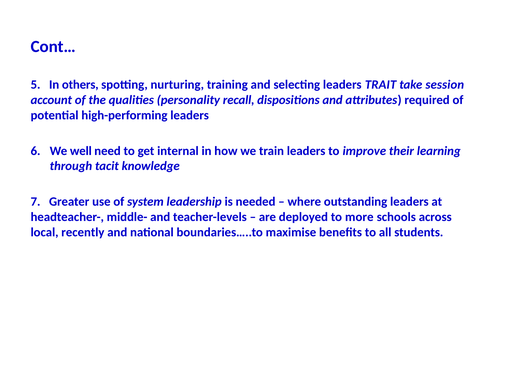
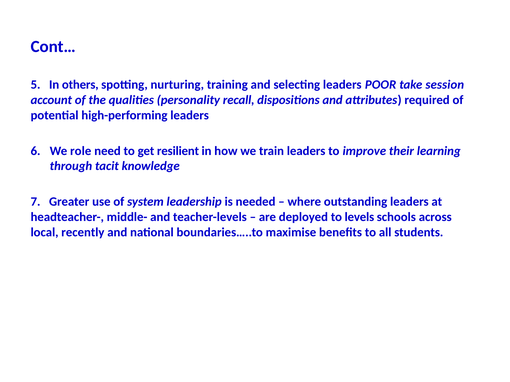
TRAIT: TRAIT -> POOR (381, 85)
well: well -> role (81, 151)
internal: internal -> resilient (178, 151)
more: more -> levels (359, 217)
